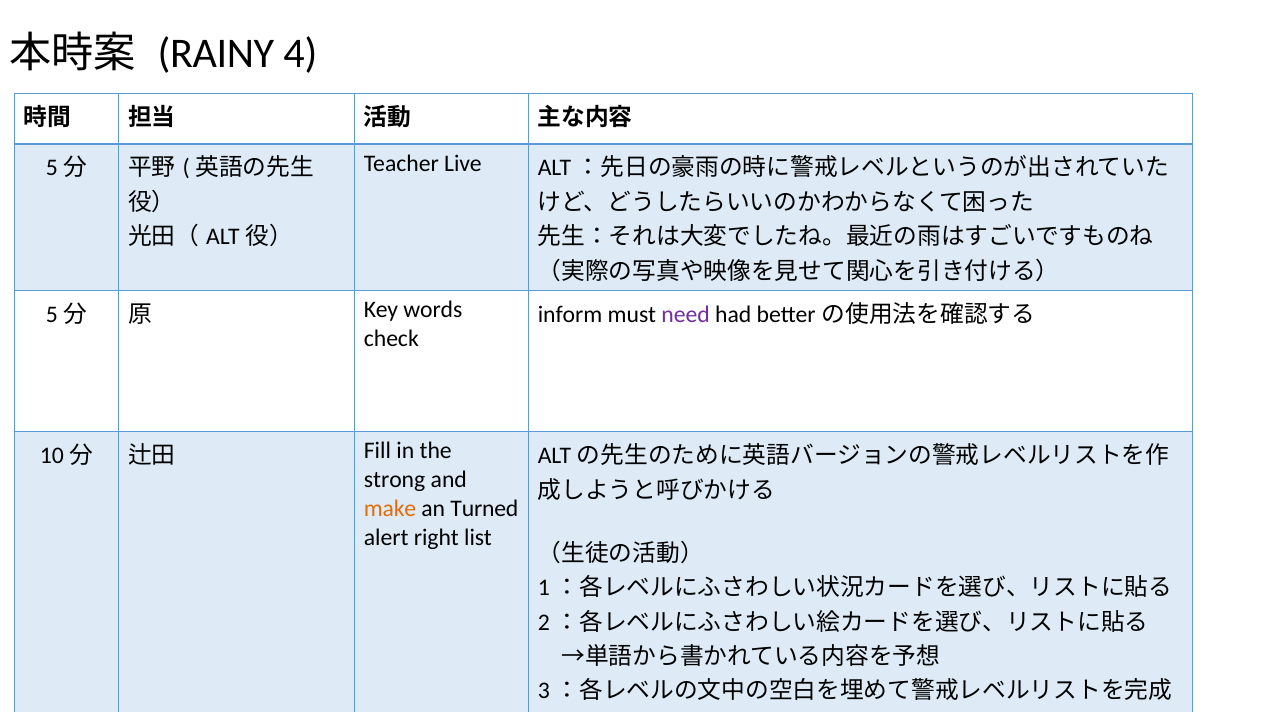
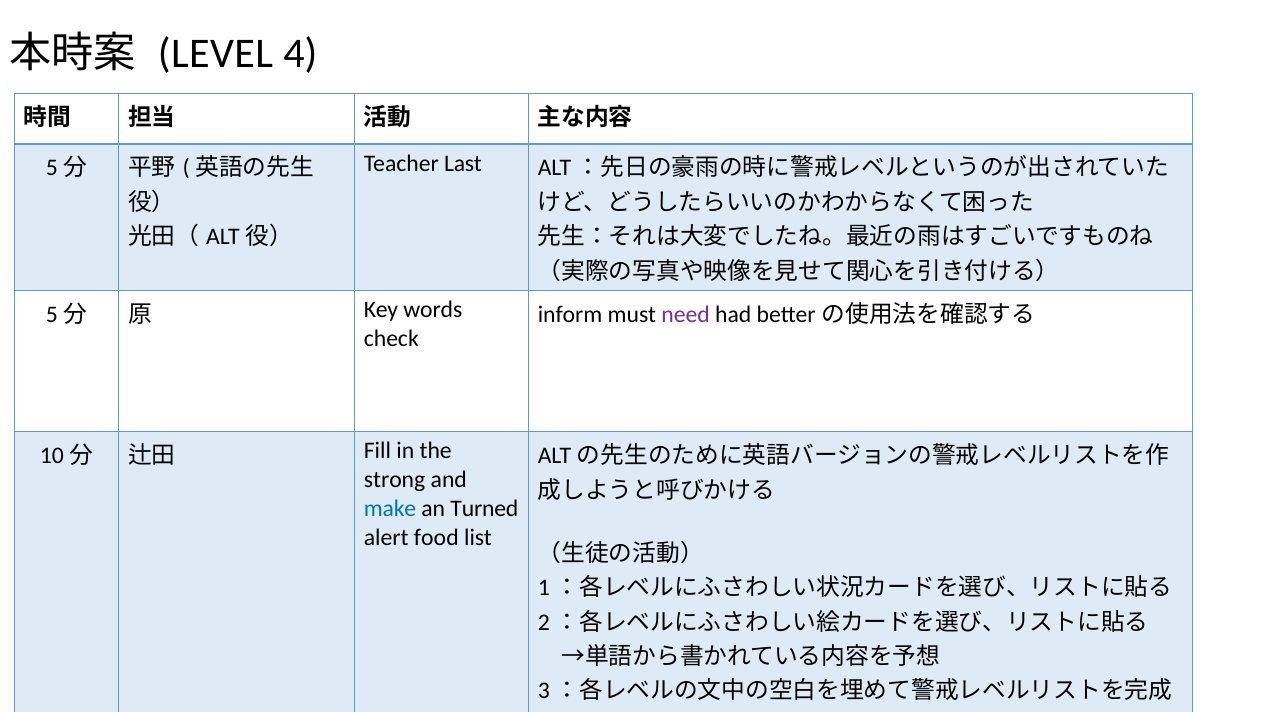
RAINY: RAINY -> LEVEL (216, 54)
Live: Live -> Last (463, 163)
make colour: orange -> blue (390, 509)
right: right -> food (436, 538)
